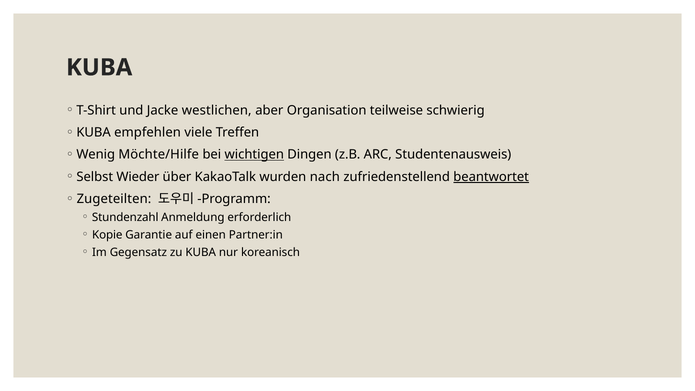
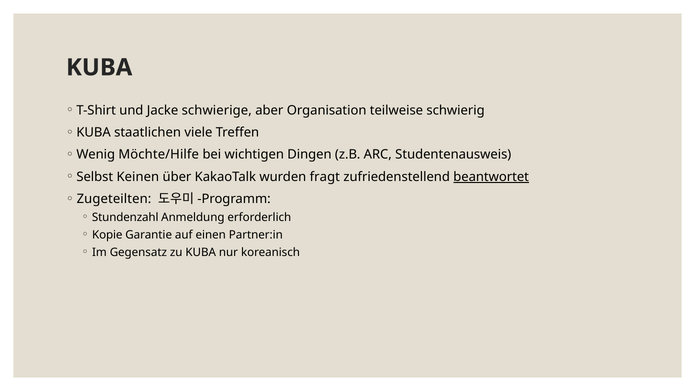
westlichen: westlichen -> schwierige (217, 110)
empfehlen: empfehlen -> staatlichen (148, 132)
wichtigen underline: present -> none (254, 155)
Wieder: Wieder -> Keinen (138, 177)
nach: nach -> fragt (325, 177)
